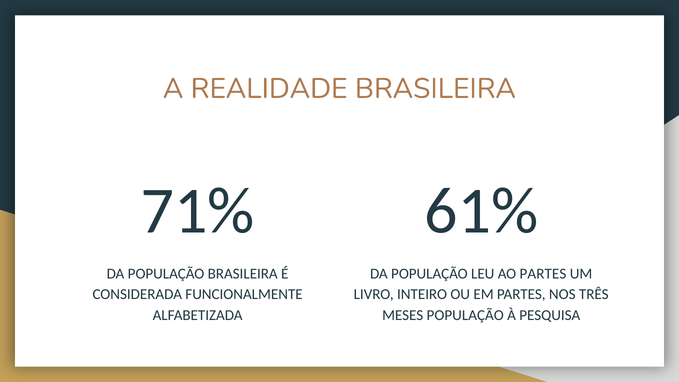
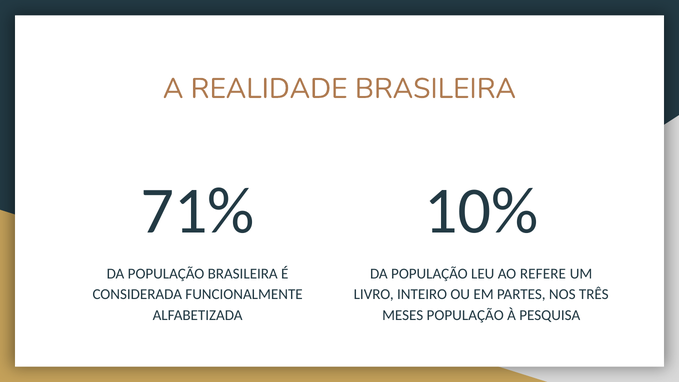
61%: 61% -> 10% (481, 211)
AO PARTES: PARTES -> REFERE (543, 274)
